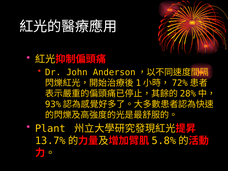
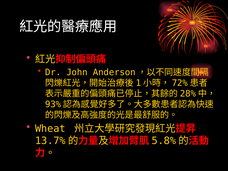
Plant: Plant -> Wheat (50, 129)
